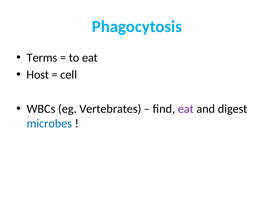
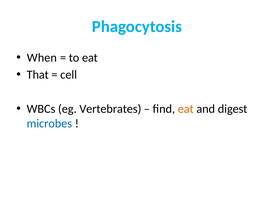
Terms: Terms -> When (42, 57)
Host: Host -> That (38, 75)
eat colour: purple -> orange (186, 109)
